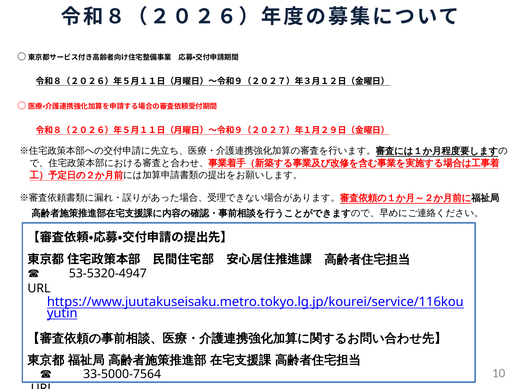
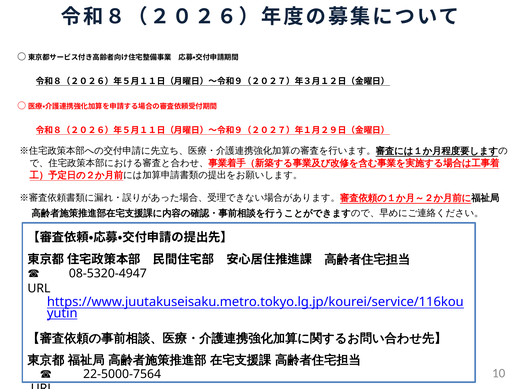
53-5320-4947: 53-5320-4947 -> 08-5320-4947 (108, 273)
33-5000-7564: 33-5000-7564 -> 22-5000-7564 (122, 374)
